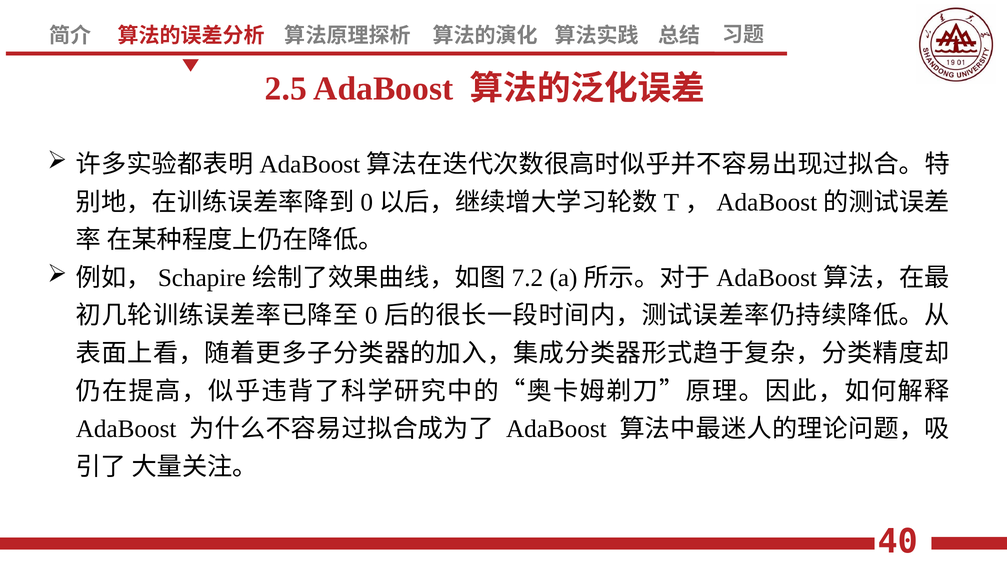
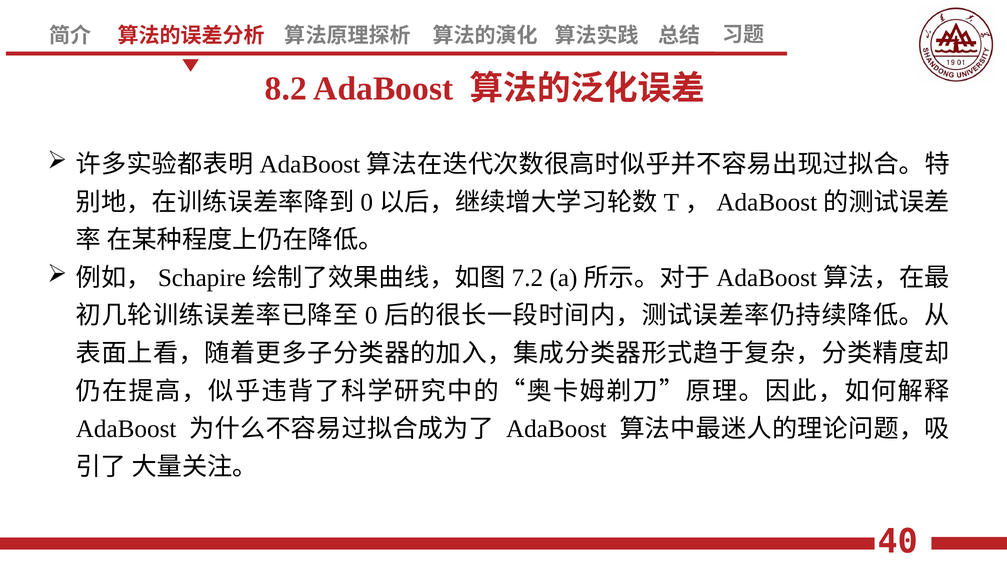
2.5: 2.5 -> 8.2 (286, 88)
